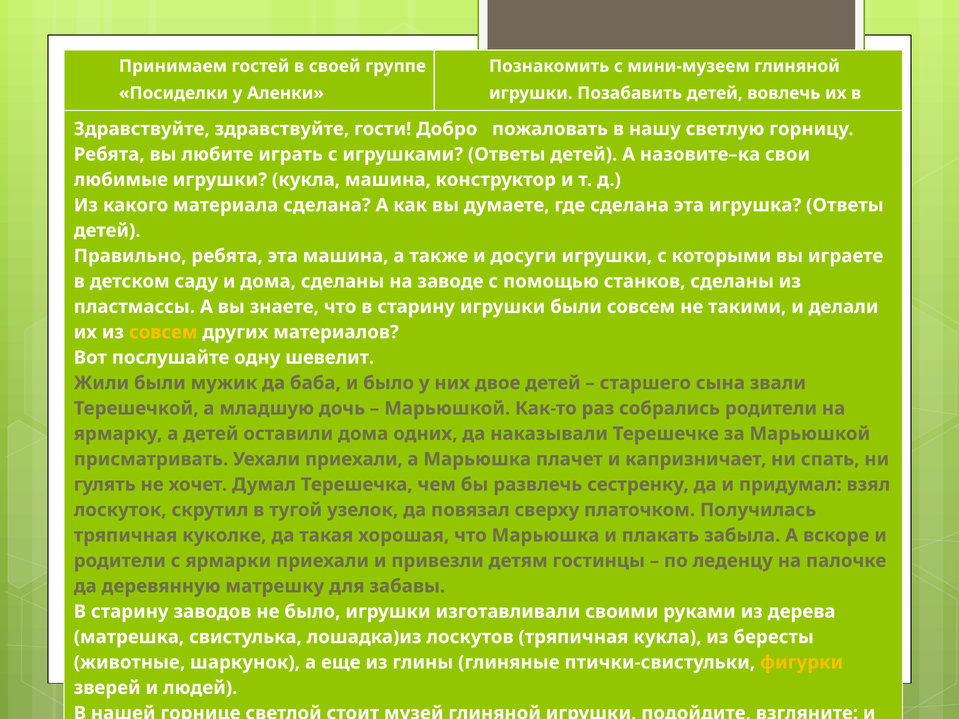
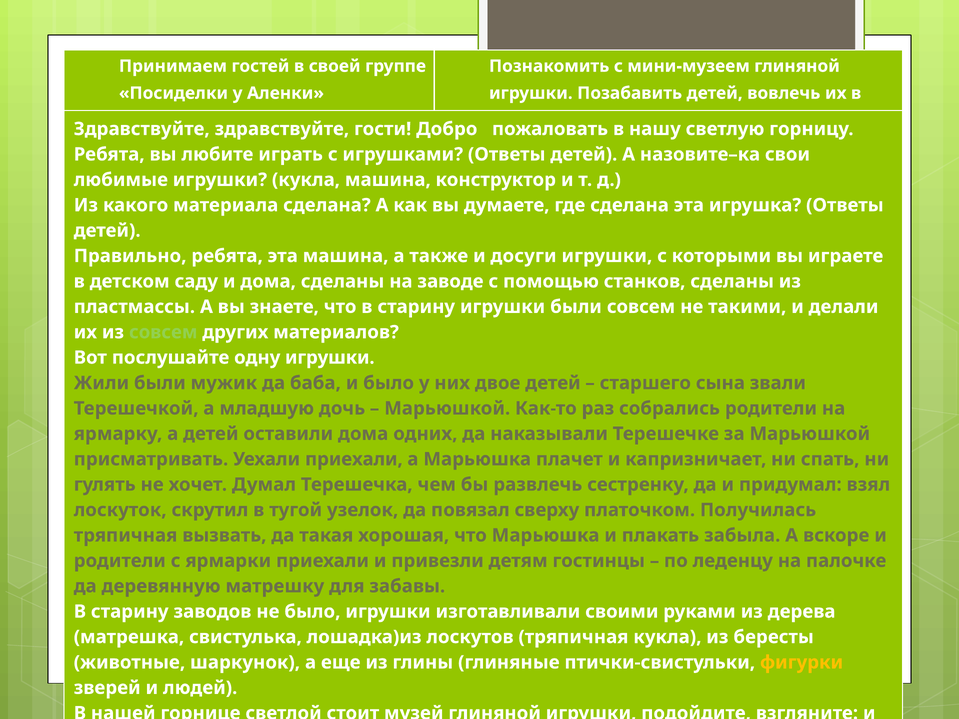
совсем colour: yellow -> light green (163, 332)
одну шевелит: шевелит -> игрушки (330, 358)
куколке: куколке -> вызвать (224, 536)
